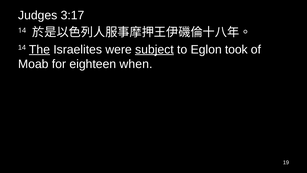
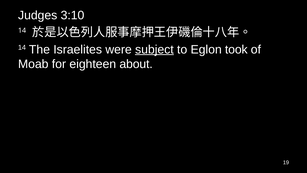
3:17: 3:17 -> 3:10 (72, 15)
The underline: present -> none (39, 49)
when: when -> about (136, 64)
